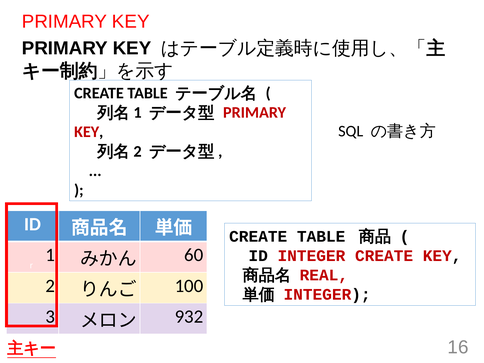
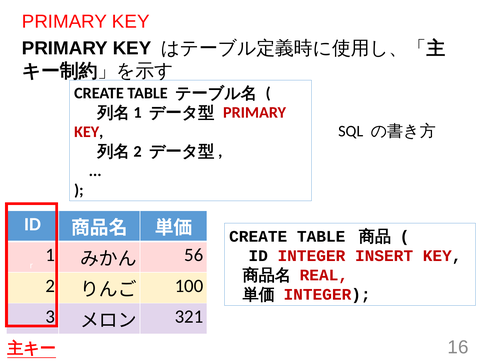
60: 60 -> 56 (194, 255)
INTEGER CREATE: CREATE -> INSERT (384, 256)
932: 932 -> 321 (189, 317)
